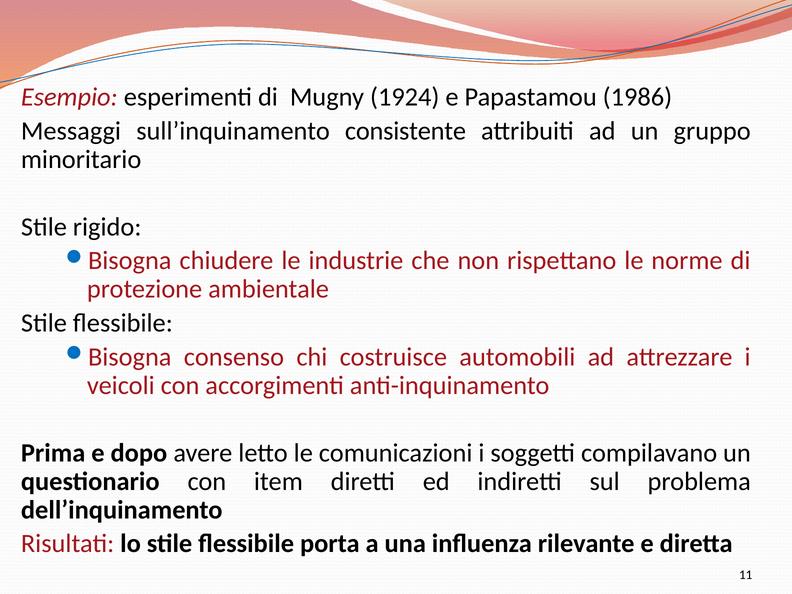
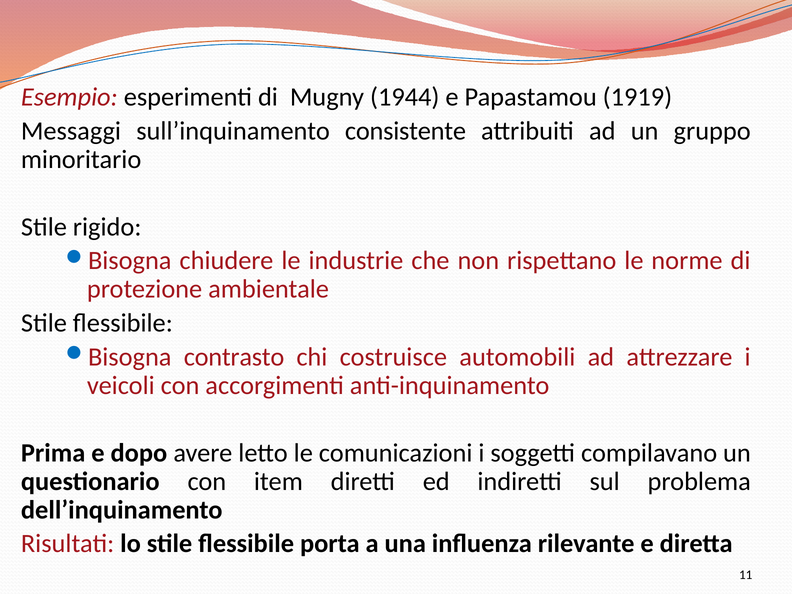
1924: 1924 -> 1944 (405, 97)
1986: 1986 -> 1919 (637, 97)
consenso: consenso -> contrasto (234, 357)
